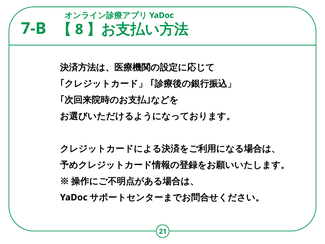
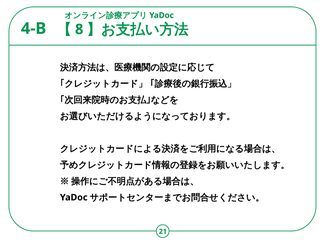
7-B: 7-B -> 4-B (34, 28)
